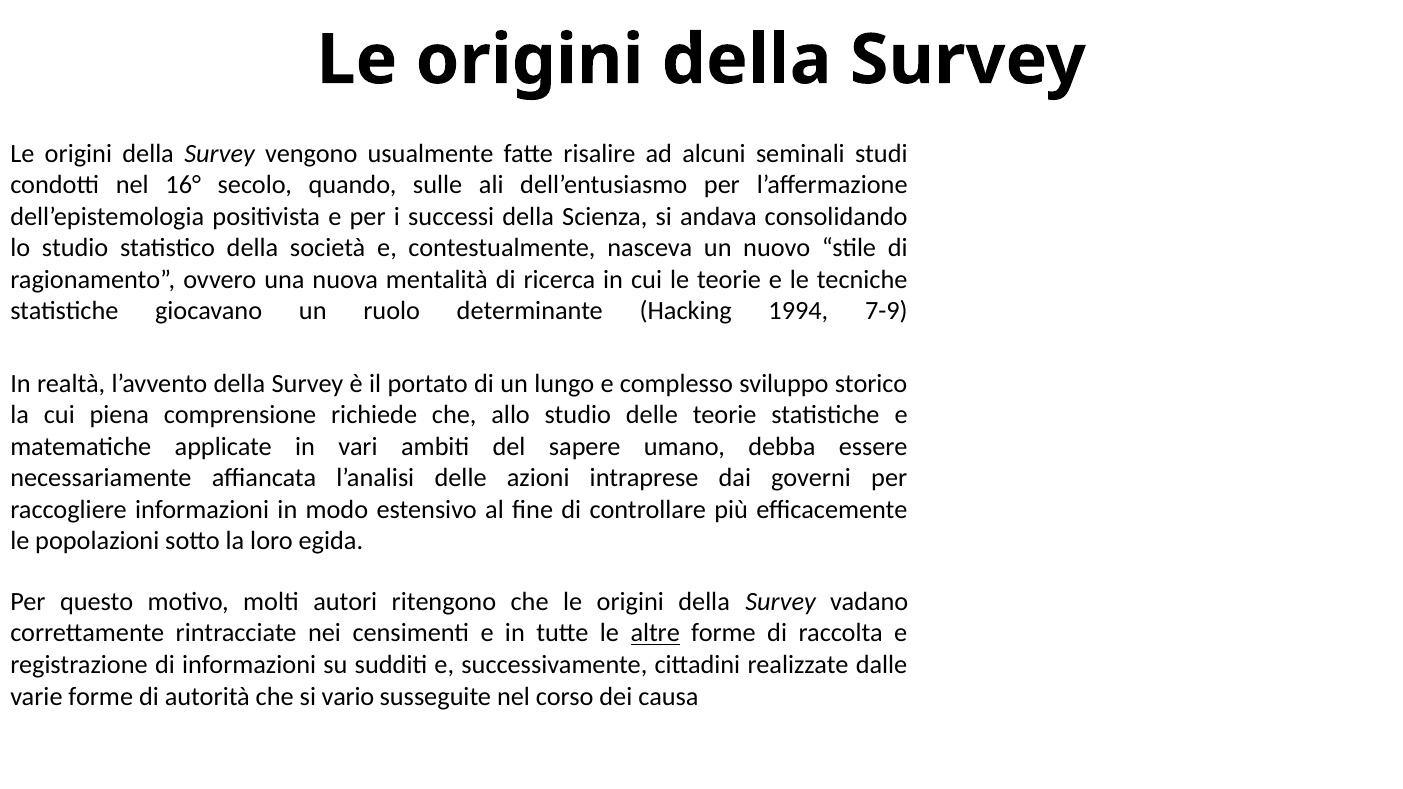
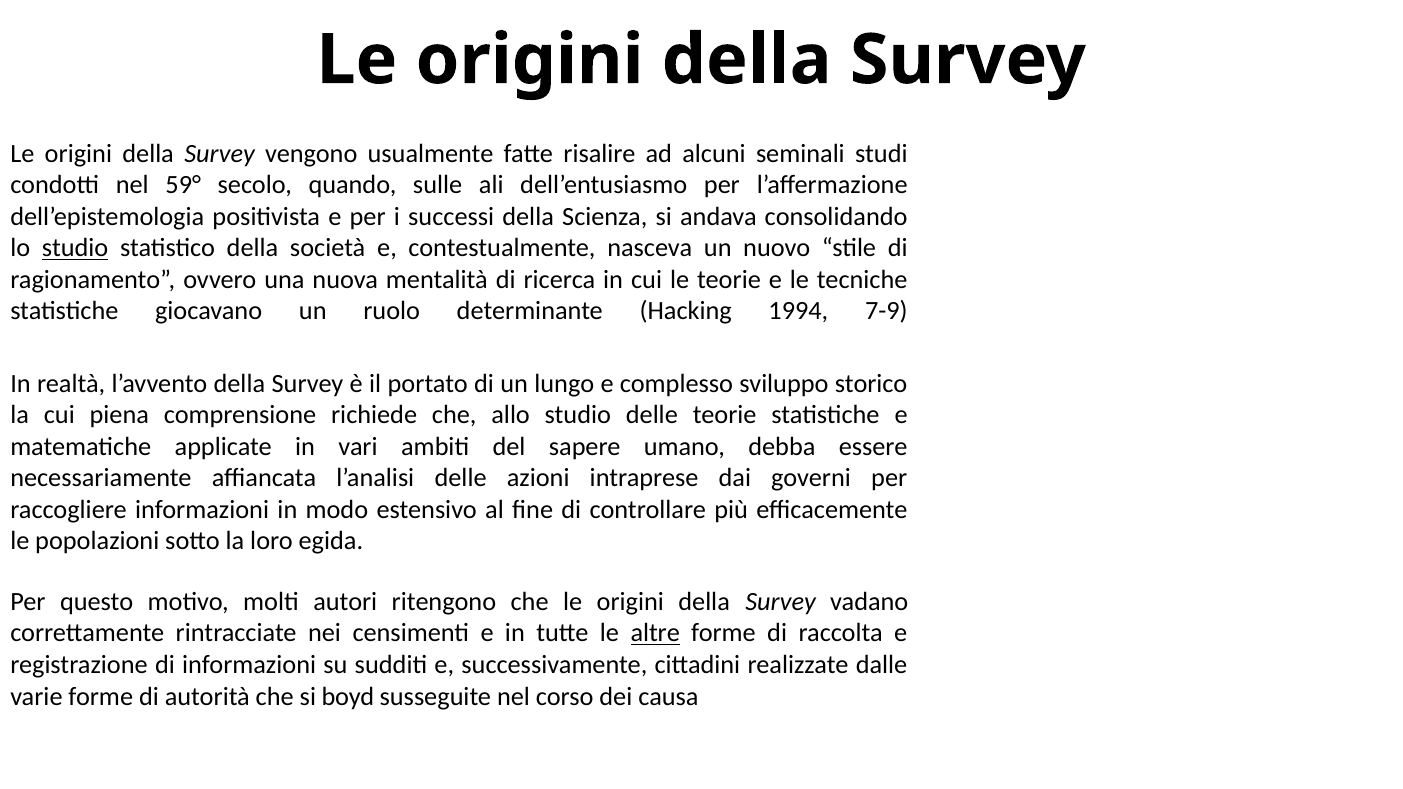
16°: 16° -> 59° (183, 185)
studio underline: none -> present (75, 248)
vario: vario -> boyd (348, 696)
